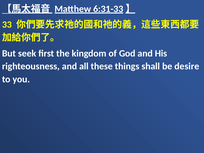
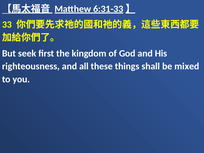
desire: desire -> mixed (187, 66)
